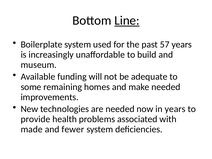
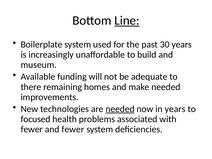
57: 57 -> 30 (165, 44)
some: some -> there (31, 87)
needed underline: none -> present (120, 109)
provide: provide -> focused (36, 119)
made: made -> fewer (32, 129)
